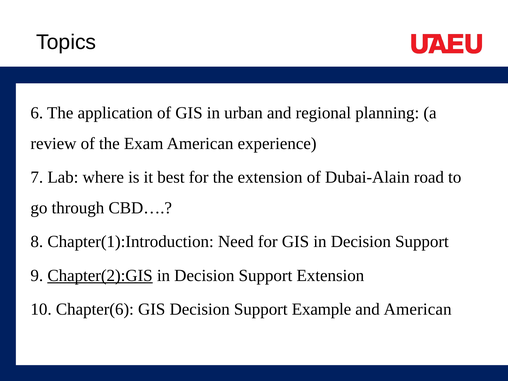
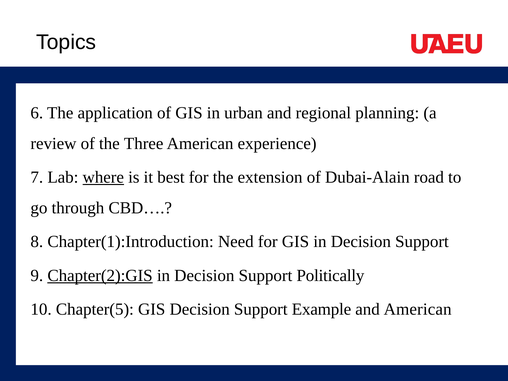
Exam: Exam -> Three (144, 143)
where underline: none -> present (103, 177)
Support Extension: Extension -> Politically (330, 275)
Chapter(6: Chapter(6 -> Chapter(5 (95, 309)
